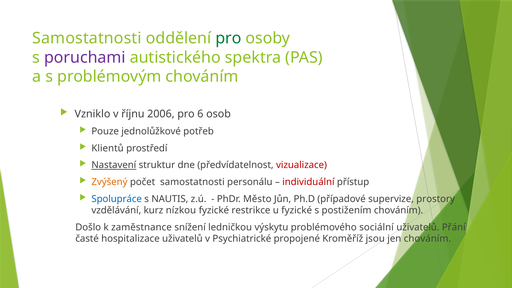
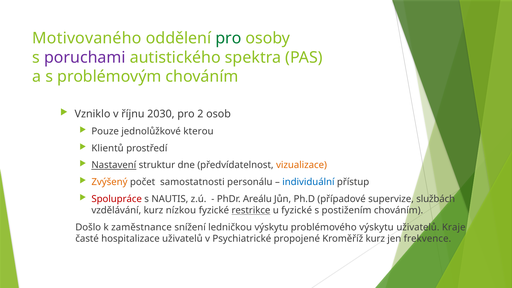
Samostatnosti: Samostatnosti -> Motivovaného (87, 38)
2006: 2006 -> 2030 (161, 114)
6: 6 -> 2 (200, 114)
potřeb: potřeb -> kterou (198, 131)
vizualizace colour: red -> orange (302, 165)
individuální colour: red -> blue (308, 182)
Spolupráce colour: blue -> red (117, 199)
Město: Město -> Areálu (257, 199)
prostory: prostory -> službách (436, 199)
restrikce underline: none -> present (251, 210)
problémového sociální: sociální -> výskytu (376, 227)
Přání: Přání -> Kraje (454, 227)
Kroměříž jsou: jsou -> kurz (375, 239)
jen chováním: chováním -> frekvence (427, 239)
